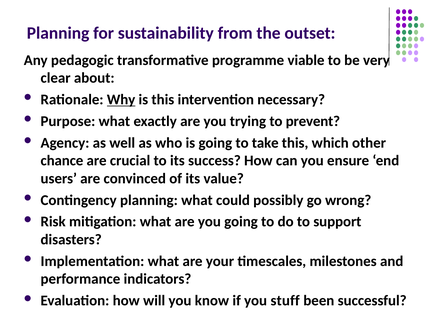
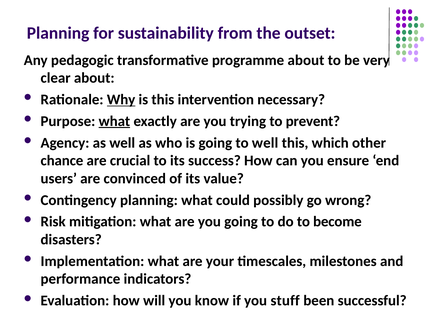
programme viable: viable -> about (306, 60)
what underline: none -> present (114, 121)
to take: take -> well (265, 143)
support: support -> become (337, 222)
